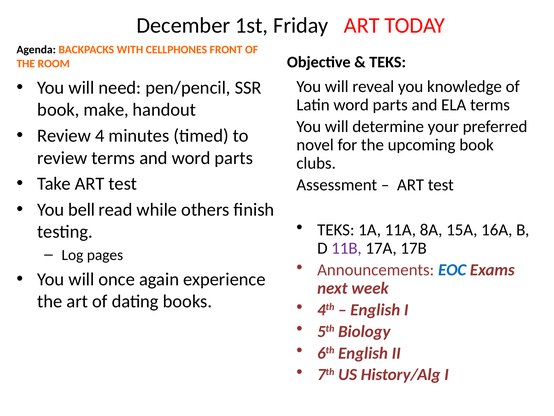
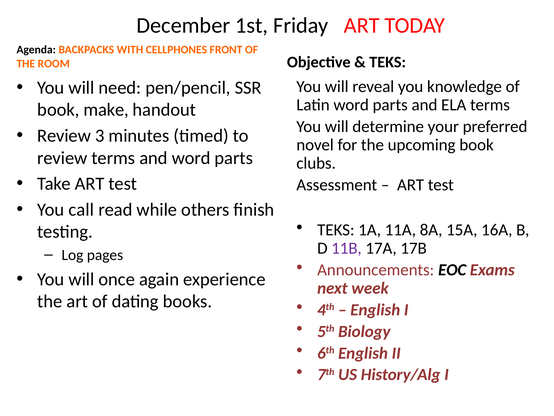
4: 4 -> 3 (100, 136)
bell: bell -> call (81, 209)
EOC colour: blue -> black (452, 270)
